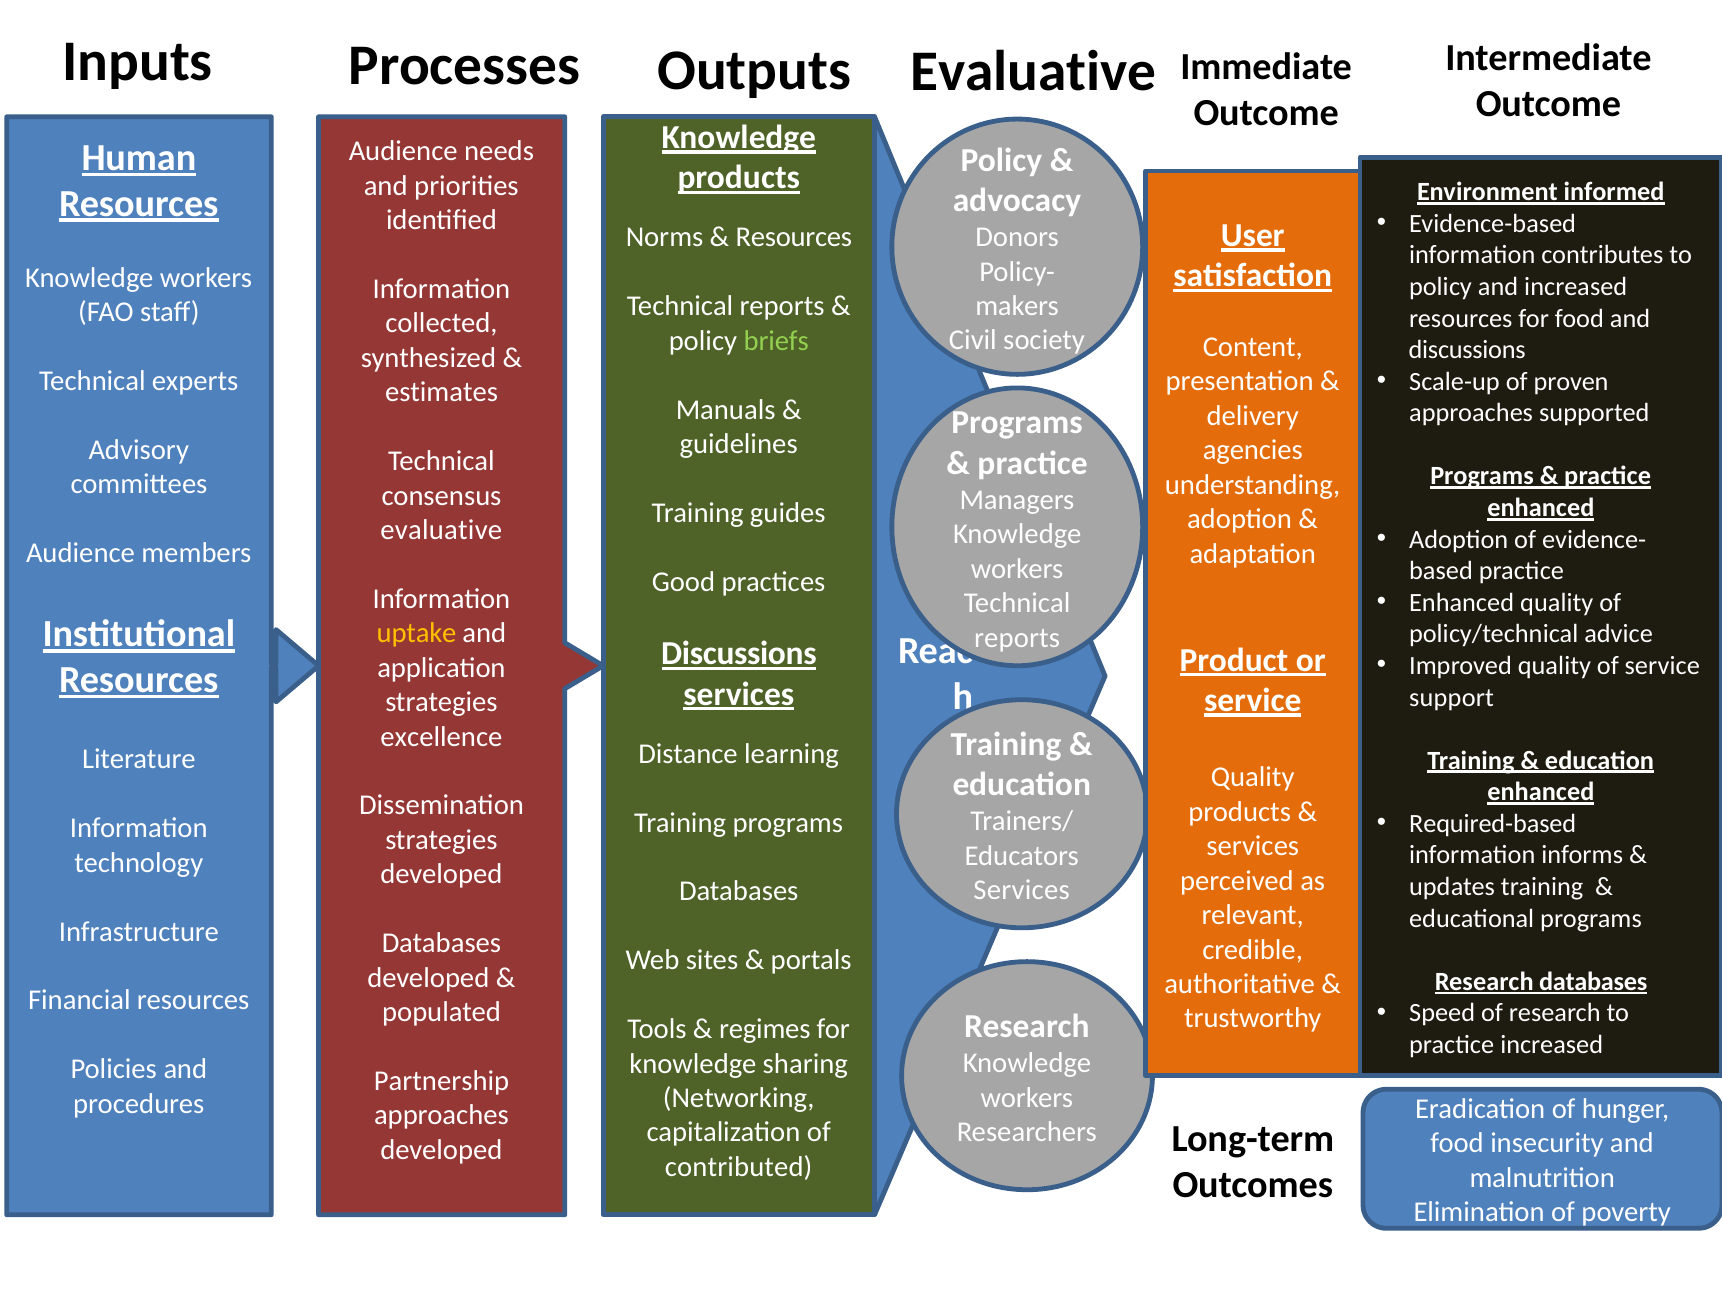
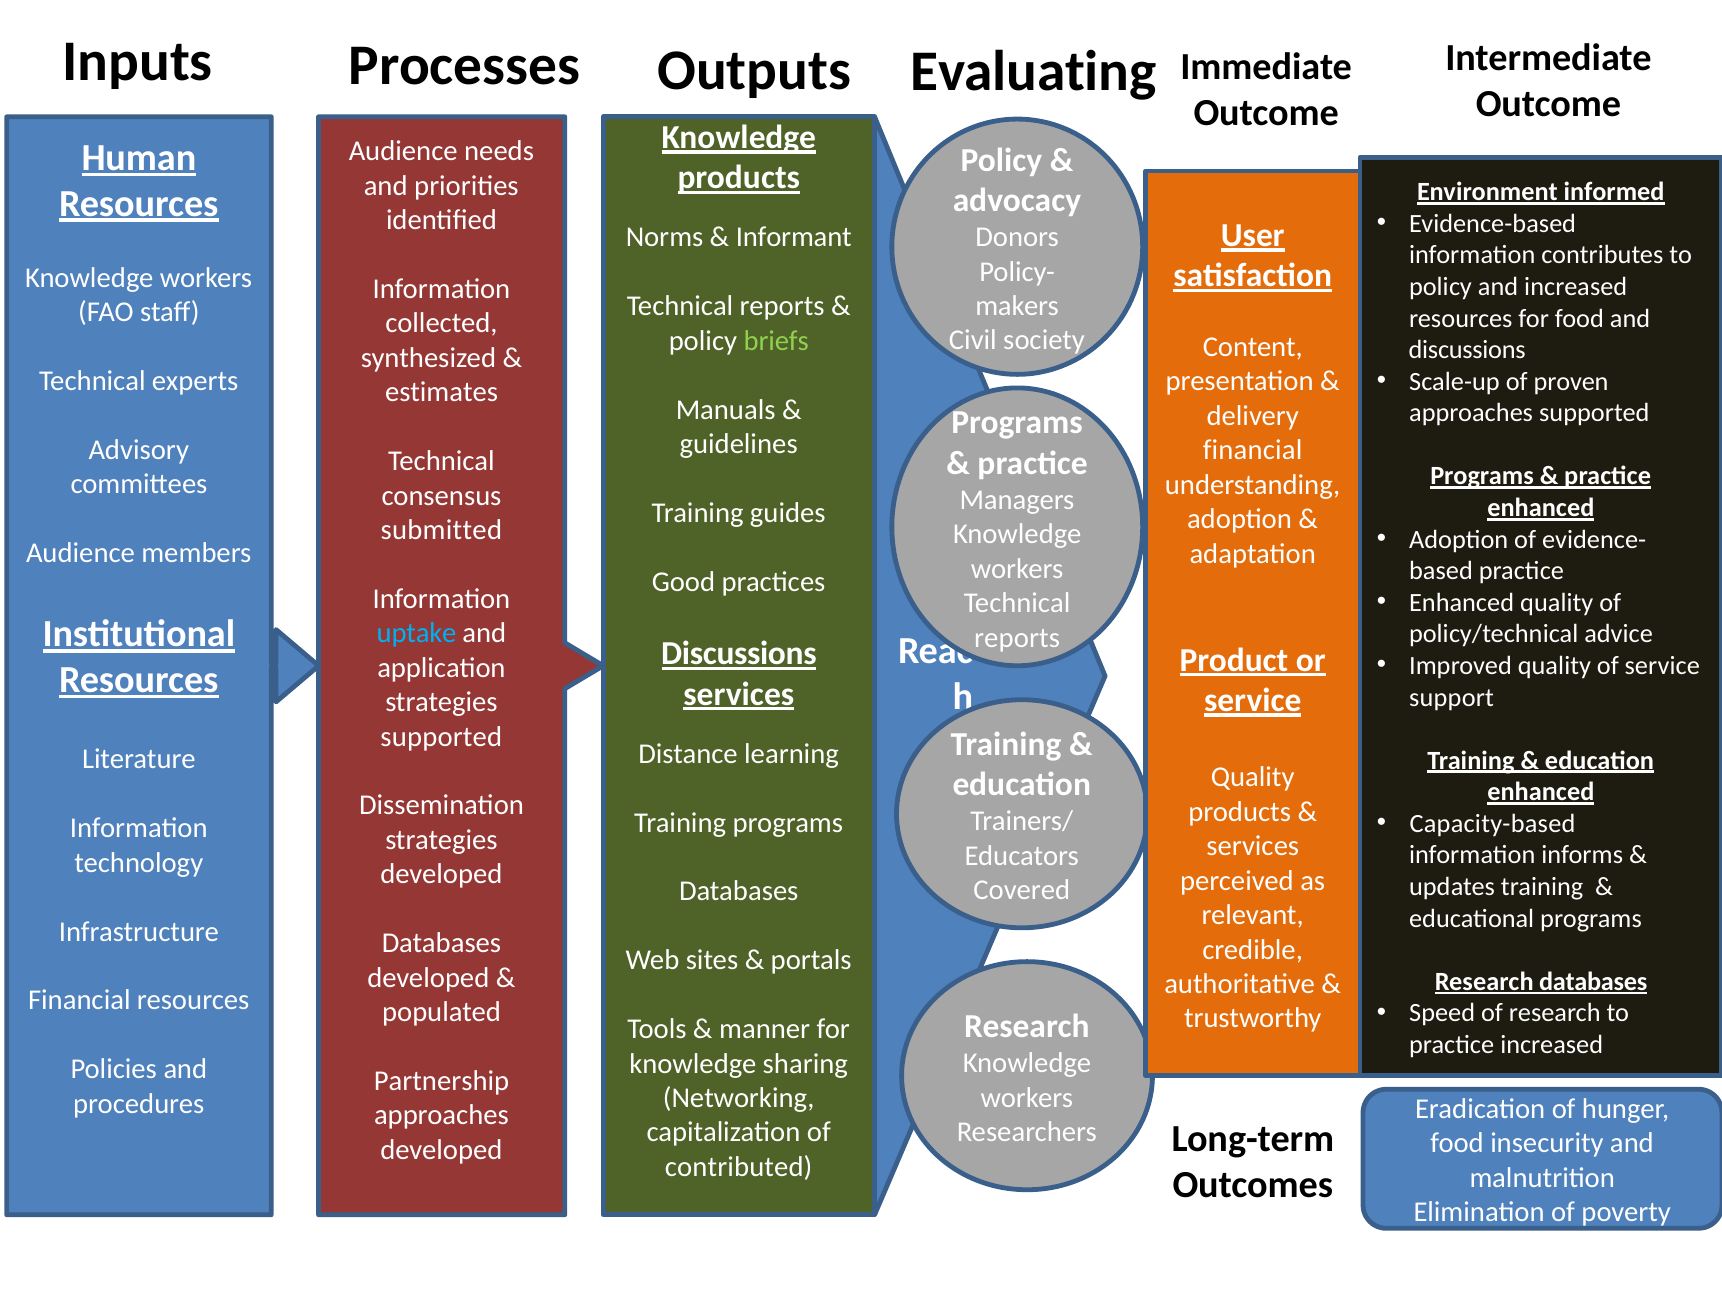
Evaluative: Evaluative -> Evaluating (1033, 71)
Resources: Resources -> Informant (794, 238)
agencies: agencies -> financial (1253, 451)
evaluative: evaluative -> submitted (441, 530)
uptake colour: yellow -> light blue (417, 634)
excellence: excellence -> supported (441, 737)
Required-based: Required-based -> Capacity-based (1492, 824)
Services: Services -> Covered (1022, 891)
regimes: regimes -> manner (765, 1030)
